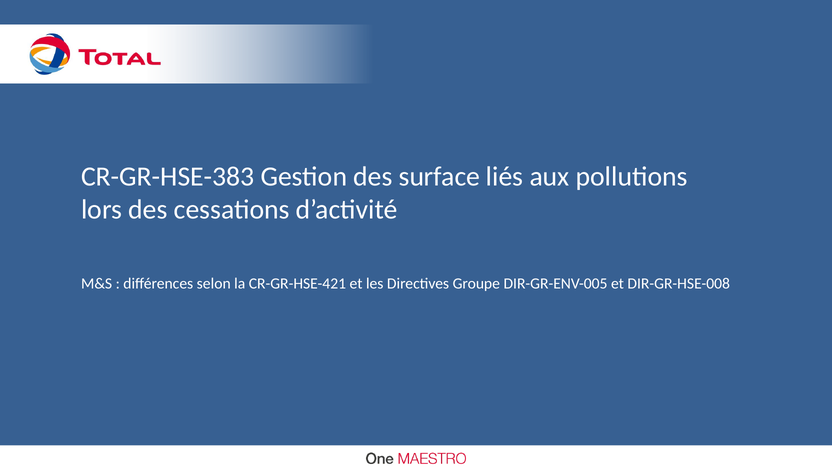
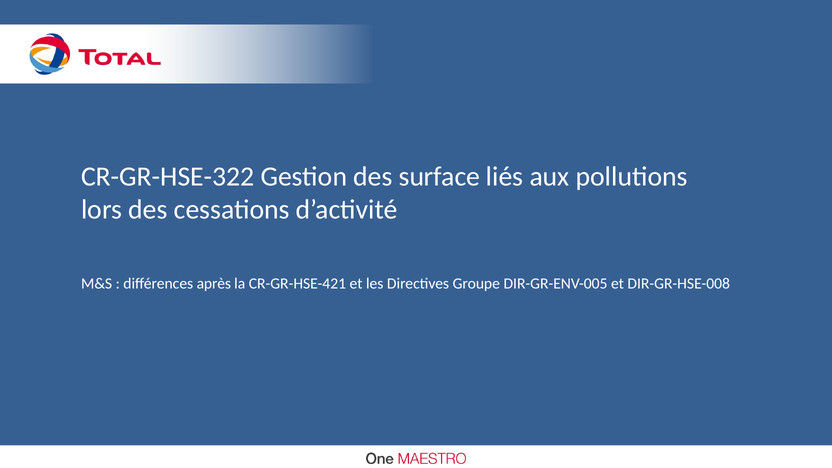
CR-GR-HSE-383: CR-GR-HSE-383 -> CR-GR-HSE-322 (168, 176)
selon: selon -> après (214, 284)
